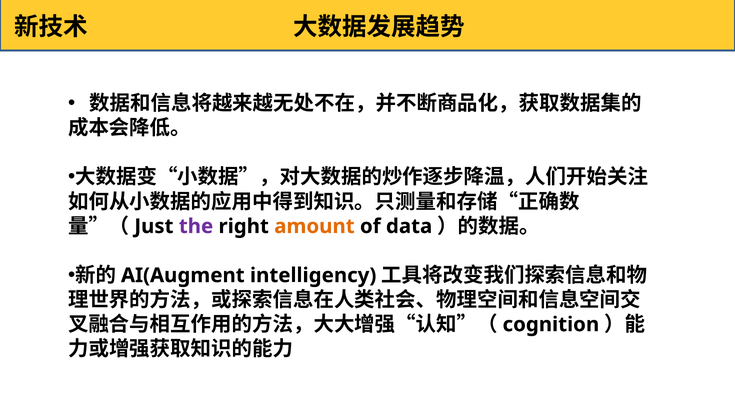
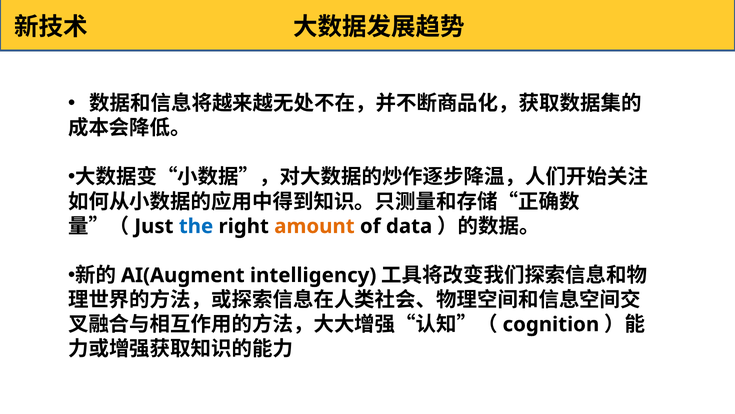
the colour: purple -> blue (196, 226)
